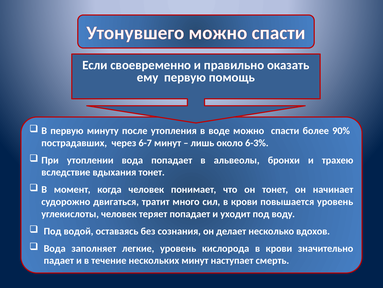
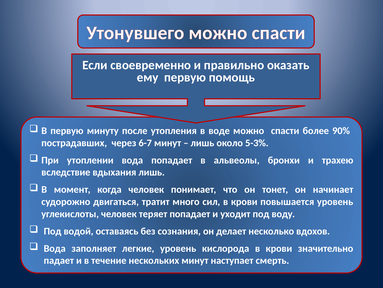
6-3%: 6-3% -> 5-3% (257, 143)
вдыхания тонет: тонет -> лишь (152, 172)
